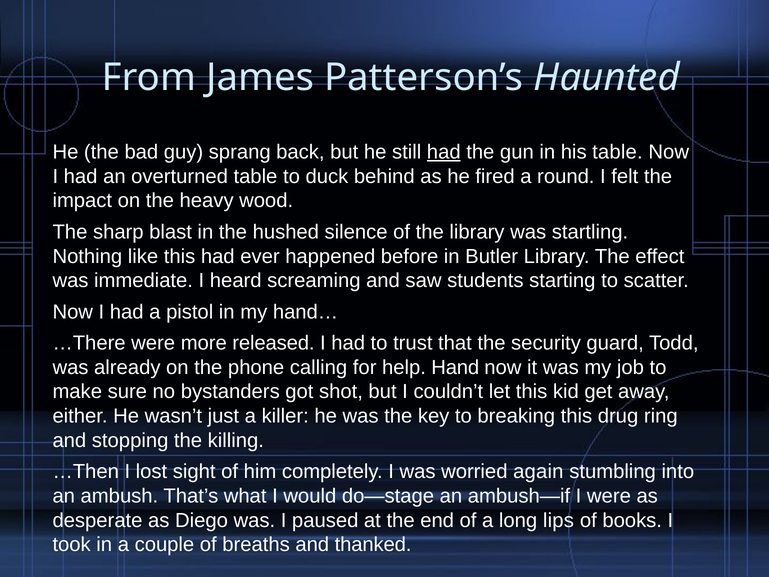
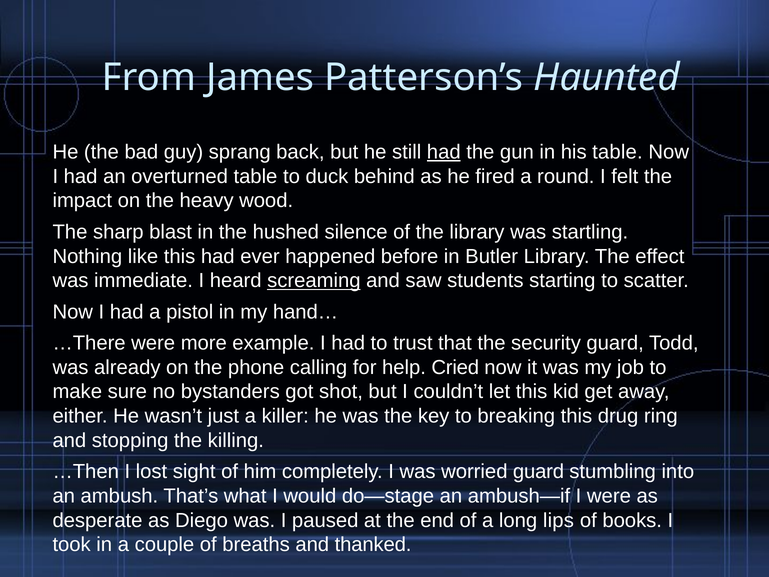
screaming underline: none -> present (314, 281)
released: released -> example (273, 343)
Hand: Hand -> Cried (455, 367)
worried again: again -> guard (539, 471)
